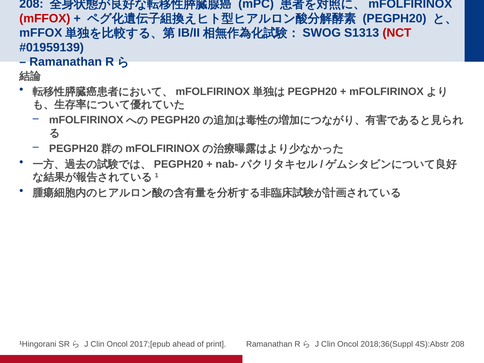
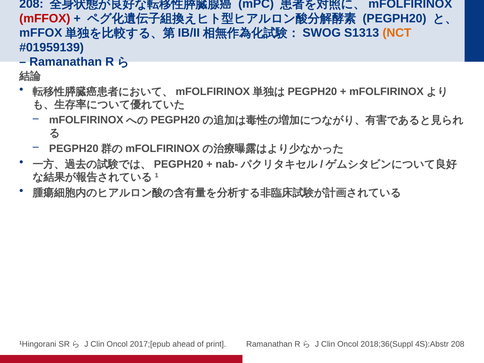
NCT colour: red -> orange (397, 33)
